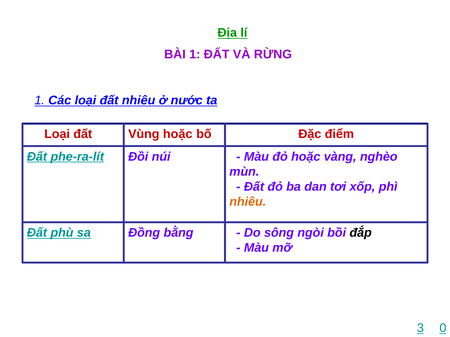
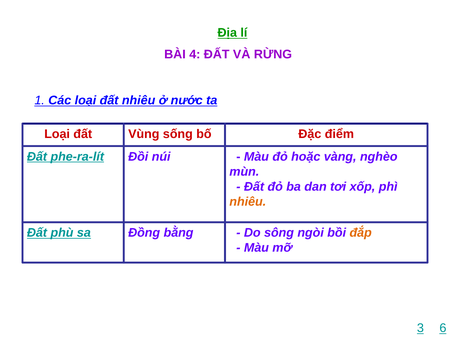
BÀI 1: 1 -> 4 (195, 54)
Vùng hoặc: hoặc -> sống (178, 134)
đắp colour: black -> orange (361, 233)
0: 0 -> 6 (443, 329)
